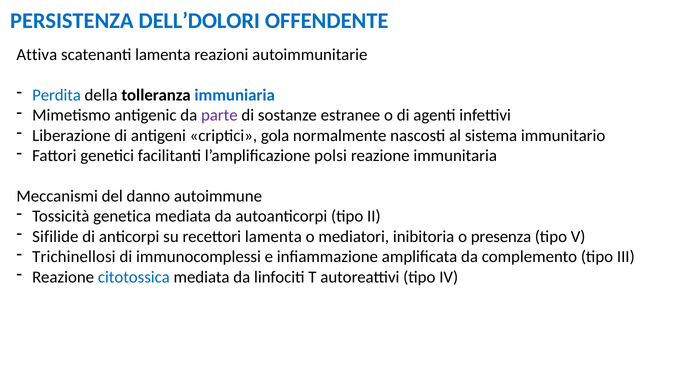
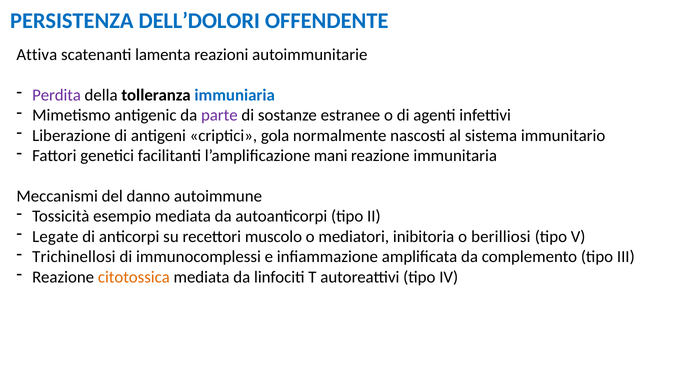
Perdita colour: blue -> purple (57, 95)
polsi: polsi -> mani (331, 156)
genetica: genetica -> esempio (122, 216)
Sifilide: Sifilide -> Legate (55, 237)
recettori lamenta: lamenta -> muscolo (273, 237)
presenza: presenza -> berilliosi (501, 237)
citotossica colour: blue -> orange (134, 277)
